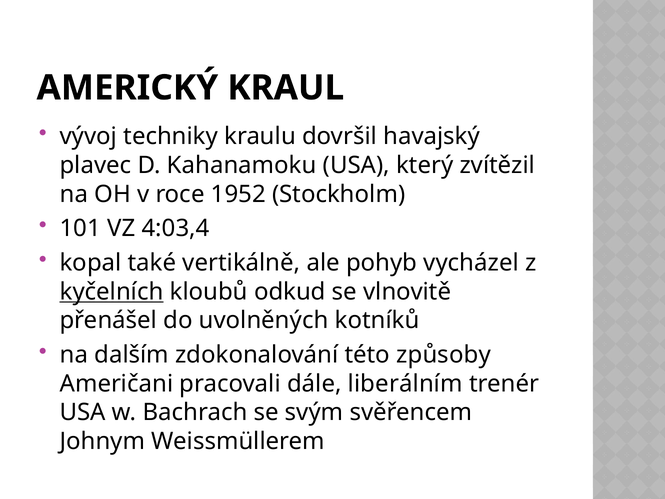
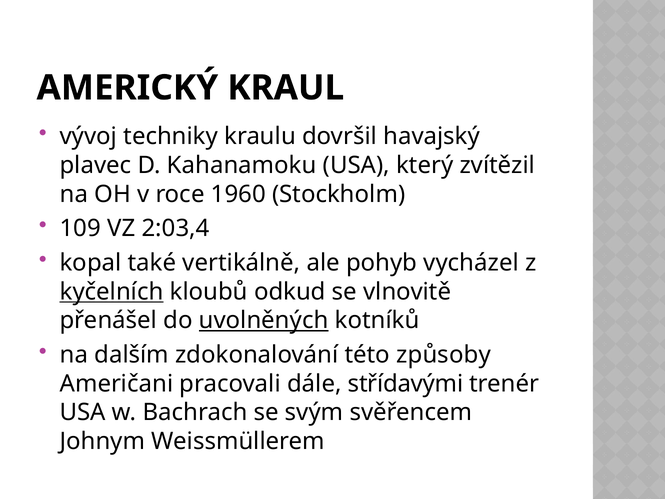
1952: 1952 -> 1960 (238, 194)
101: 101 -> 109 (80, 228)
4:03,4: 4:03,4 -> 2:03,4 (176, 228)
uvolněných underline: none -> present (264, 320)
liberálním: liberálním -> střídavými (405, 383)
